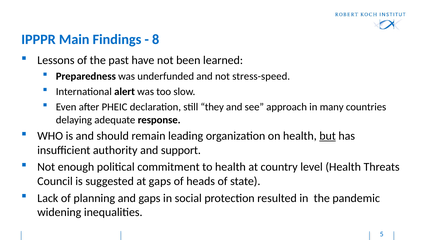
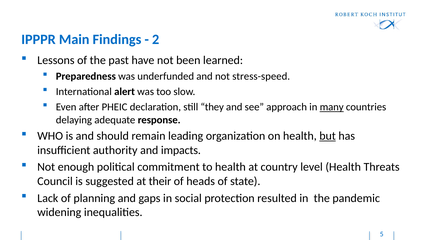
8: 8 -> 2 (156, 39)
many underline: none -> present (332, 107)
support: support -> impacts (181, 150)
at gaps: gaps -> their (160, 181)
